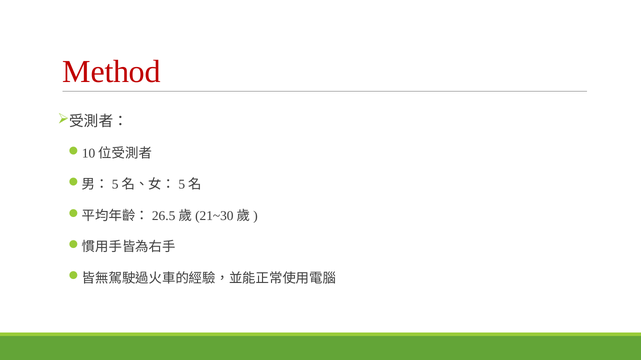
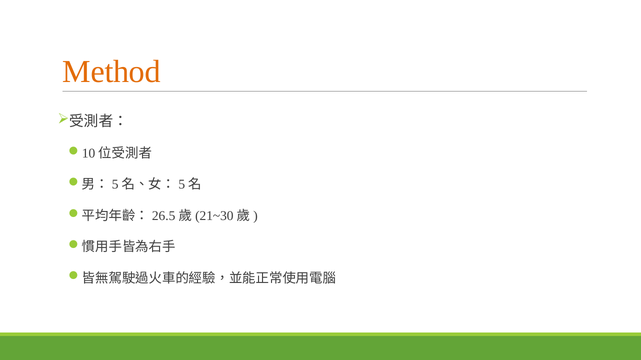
Method colour: red -> orange (112, 72)
